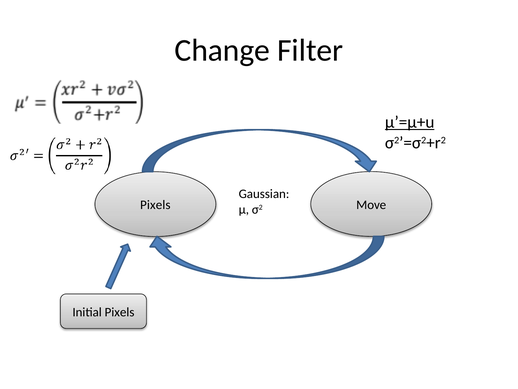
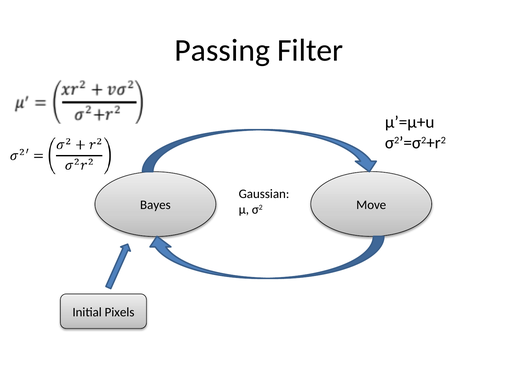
Change: Change -> Passing (222, 50)
μ’=μ+u underline: present -> none (410, 122)
Pixels: Pixels -> Bayes (155, 205)
